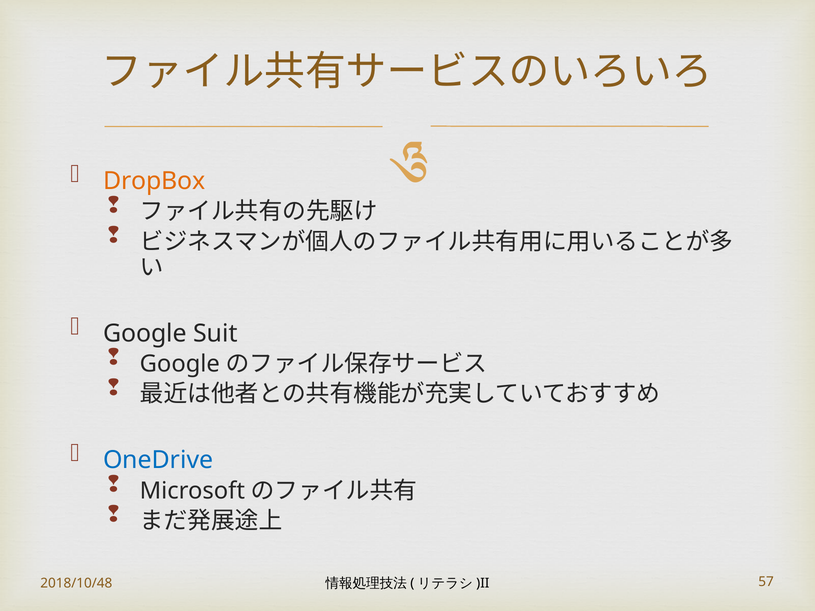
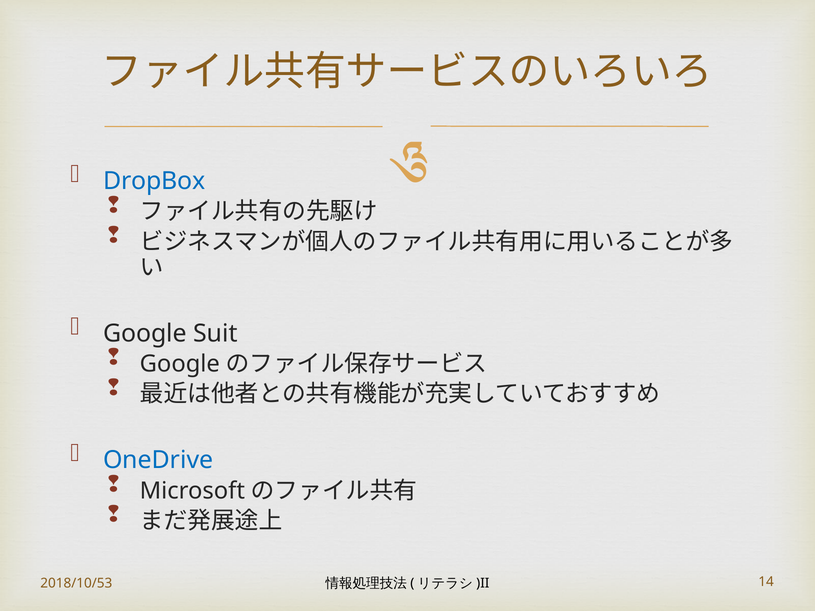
DropBox colour: orange -> blue (154, 181)
2018/10/48: 2018/10/48 -> 2018/10/53 (76, 583)
57: 57 -> 14 (766, 582)
